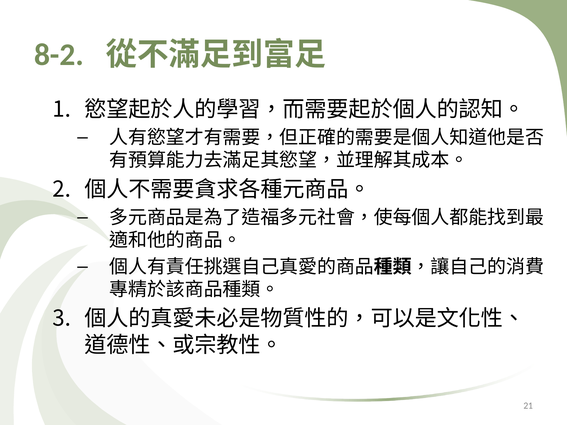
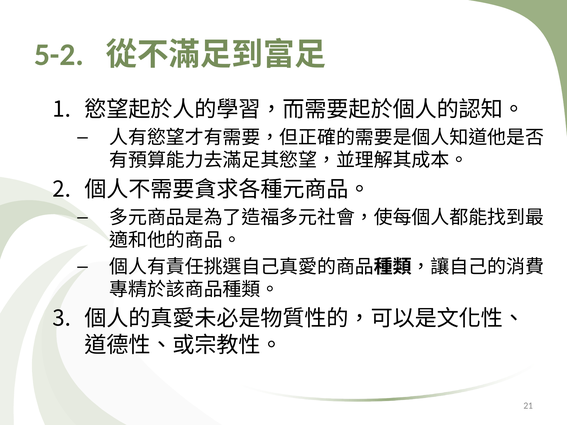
8-2: 8-2 -> 5-2 (59, 55)
